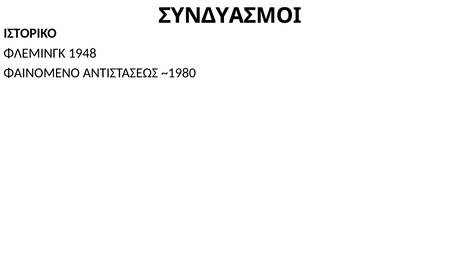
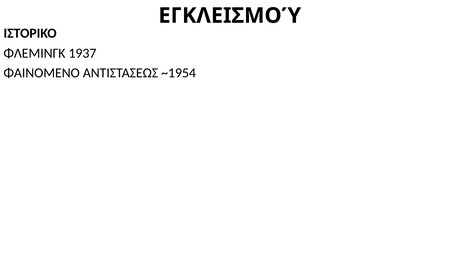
ΣΥΝΔΥΑΣΜΟΙ: ΣΥΝΔΥΑΣΜΟΙ -> ΕΓΚΛΕΙΣΜΟΎ (230, 16)
1948: 1948 -> 1937 (82, 53)
~1980: ~1980 -> ~1954 (179, 73)
